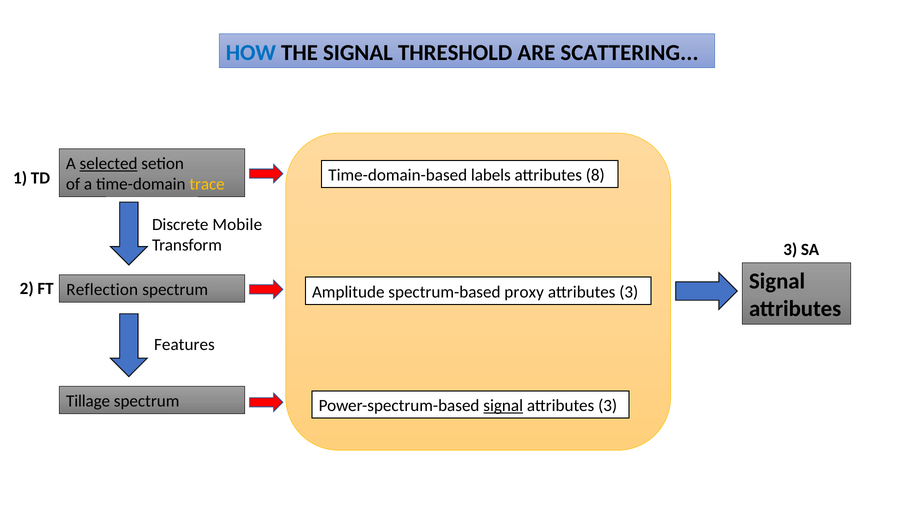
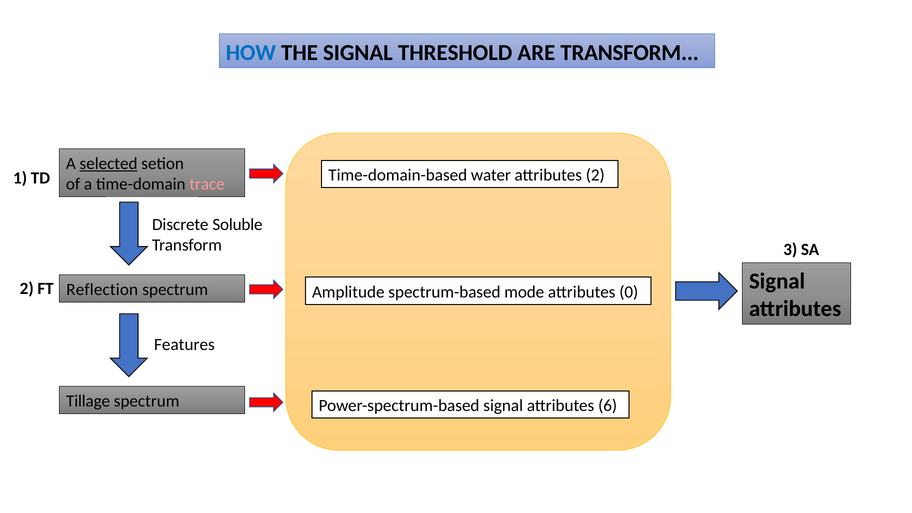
ARE SCATTERING: SCATTERING -> TRANSFORM (630, 52)
labels: labels -> water (491, 175)
attributes 8: 8 -> 2 (595, 175)
trace colour: yellow -> pink (207, 184)
Mobile: Mobile -> Soluble (237, 225)
proxy: proxy -> mode (524, 292)
3: 3 -> 0 (629, 292)
signal underline: present -> none (503, 406)
3: 3 -> 6 (608, 406)
